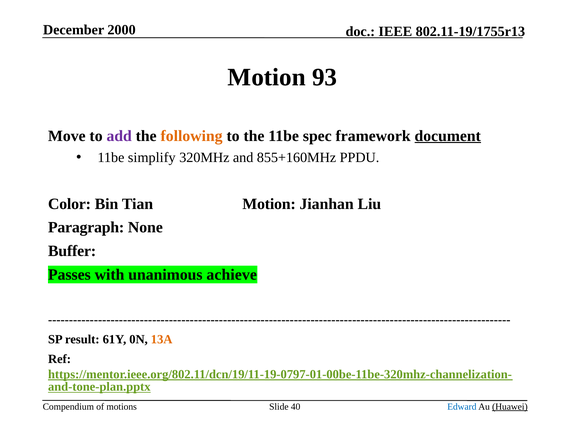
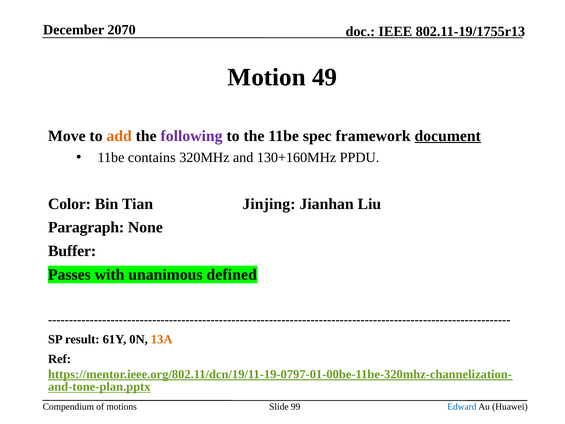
2000: 2000 -> 2070 (122, 30)
93: 93 -> 49 (325, 77)
add colour: purple -> orange (119, 136)
following colour: orange -> purple (192, 136)
simplify: simplify -> contains (152, 157)
855+160MHz: 855+160MHz -> 130+160MHz (297, 157)
Tian Motion: Motion -> Jinjing (269, 204)
achieve: achieve -> defined (232, 274)
40: 40 -> 99 (296, 406)
Huawei underline: present -> none (510, 406)
